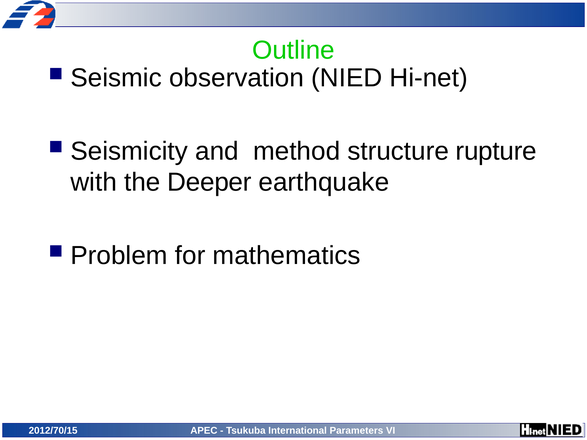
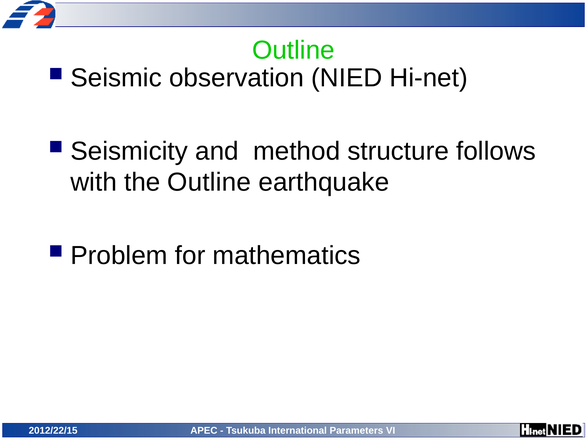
rupture: rupture -> follows (496, 151)
the Deeper: Deeper -> Outline (209, 182)
2012/70/15: 2012/70/15 -> 2012/22/15 (53, 431)
